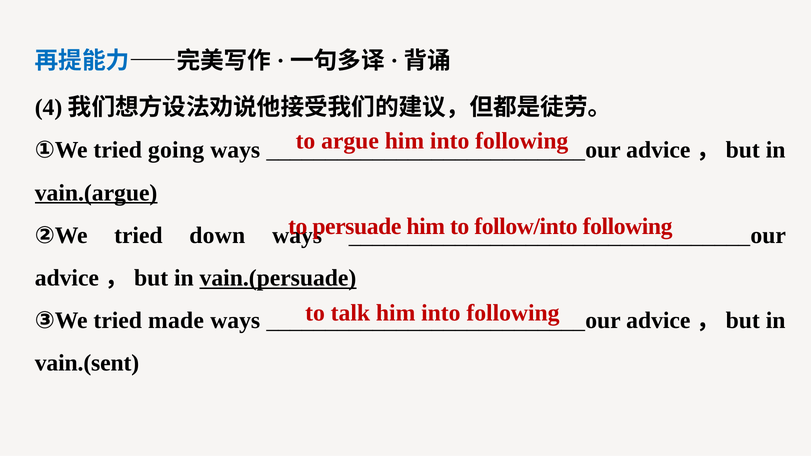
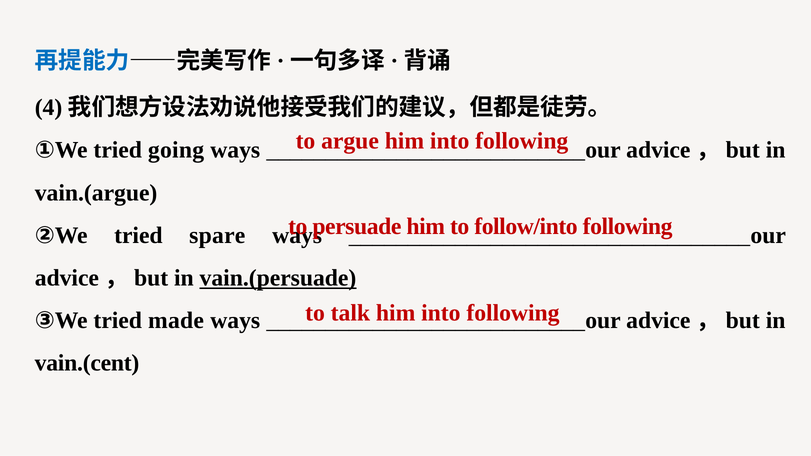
vain.(argue underline: present -> none (96, 193)
down: down -> spare (217, 236)
vain.(sent: vain.(sent -> vain.(cent (87, 363)
